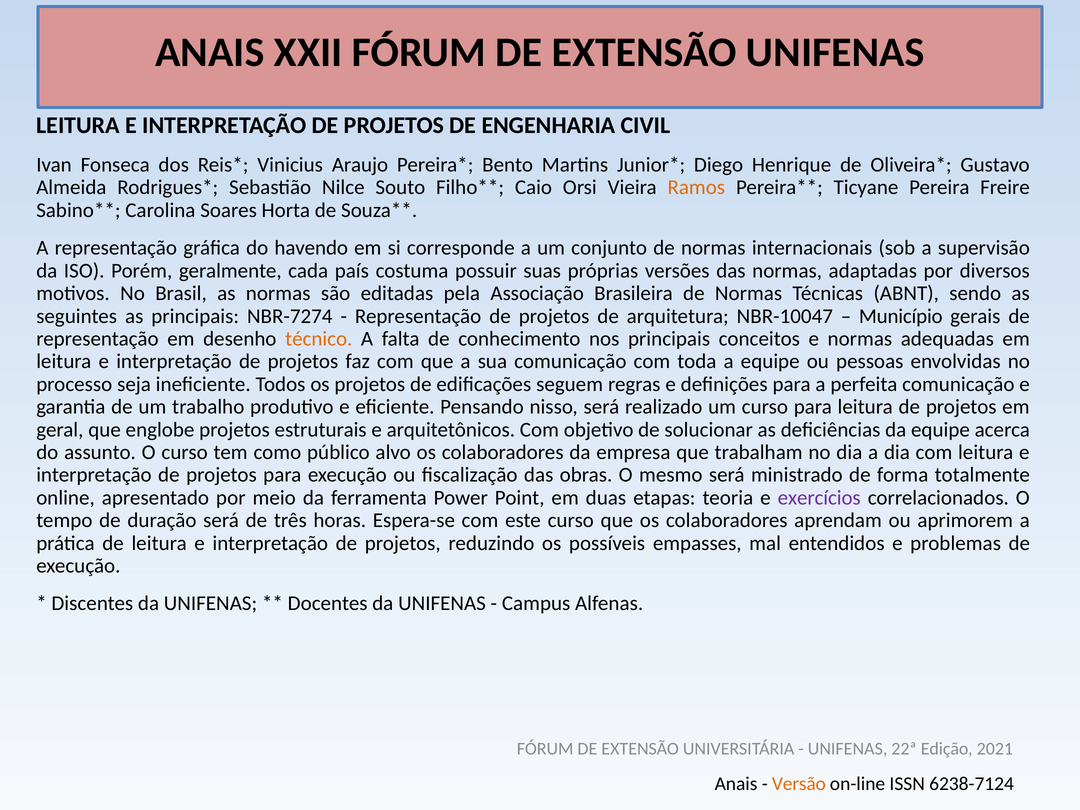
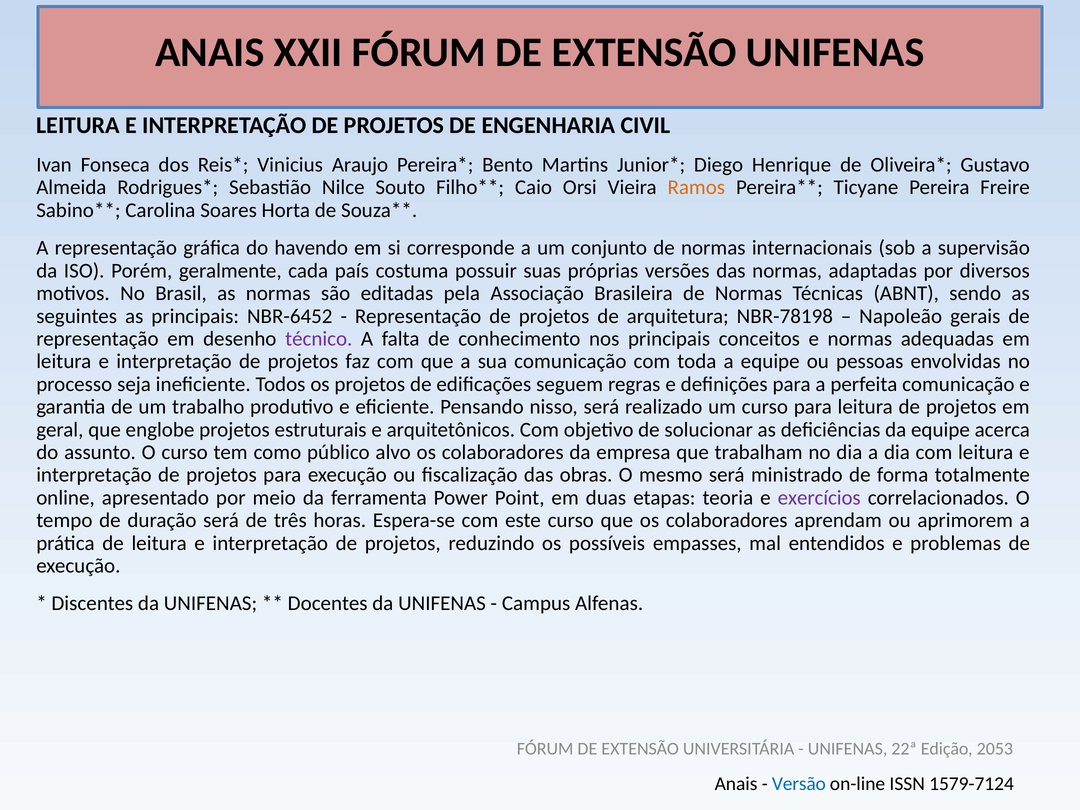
NBR-7274: NBR-7274 -> NBR-6452 (290, 316)
NBR-10047: NBR-10047 -> NBR-78198 (785, 316)
Município: Município -> Napoleão (901, 316)
técnico colour: orange -> purple (319, 339)
2021: 2021 -> 2053 (995, 749)
Versão colour: orange -> blue (799, 784)
6238-7124: 6238-7124 -> 1579-7124 (972, 784)
